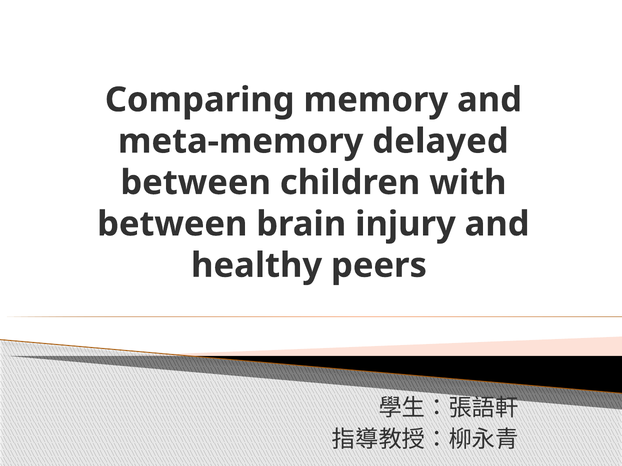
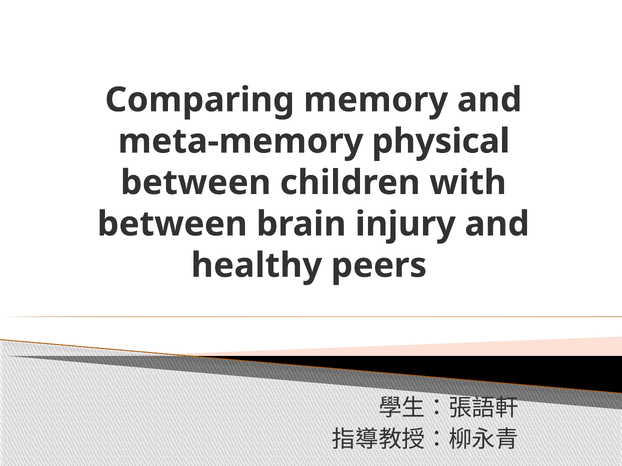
delayed: delayed -> physical (441, 141)
